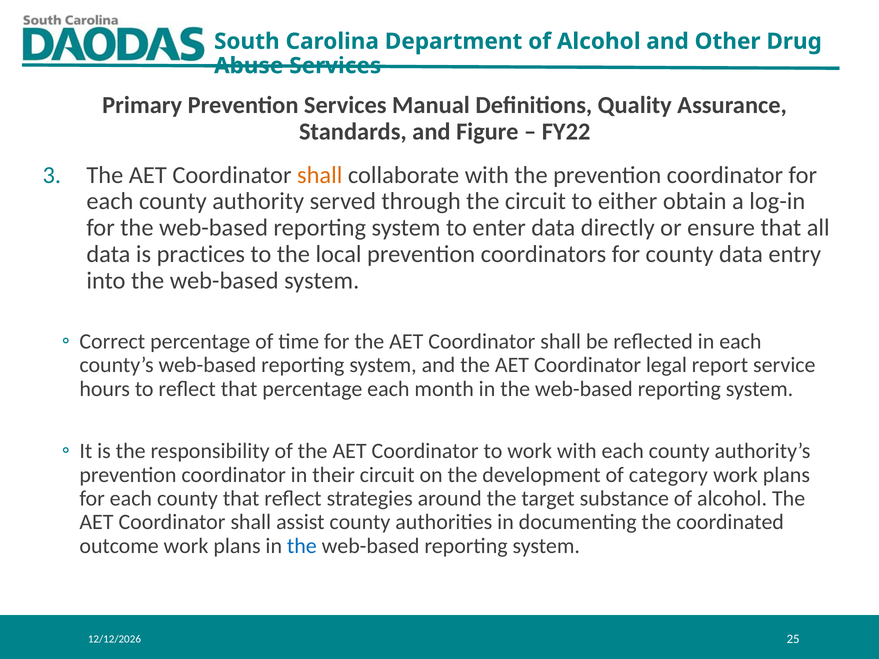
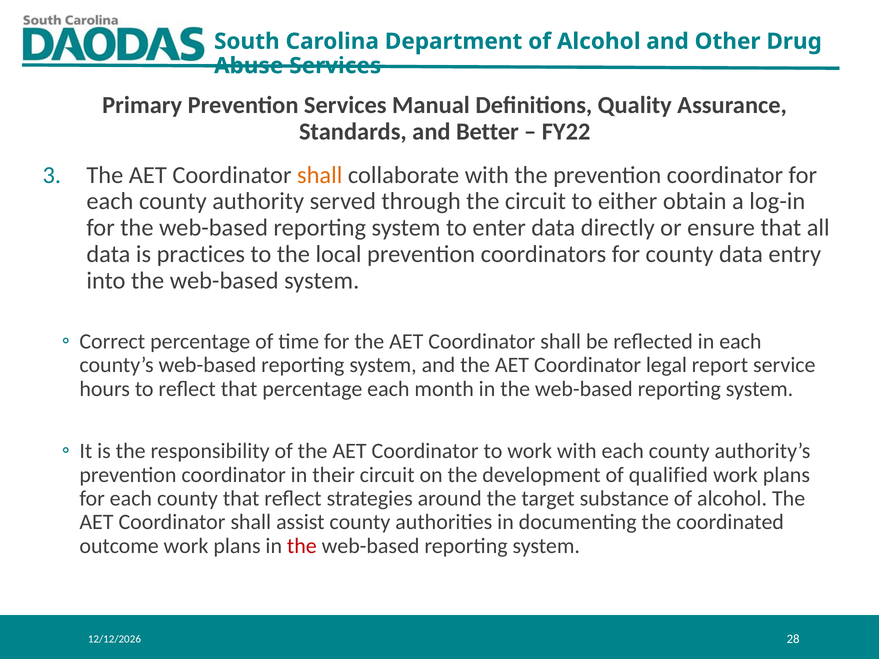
Figure: Figure -> Better (487, 132)
category: category -> qualified (668, 475)
the colour: blue -> red (302, 546)
25: 25 -> 28 (793, 639)
